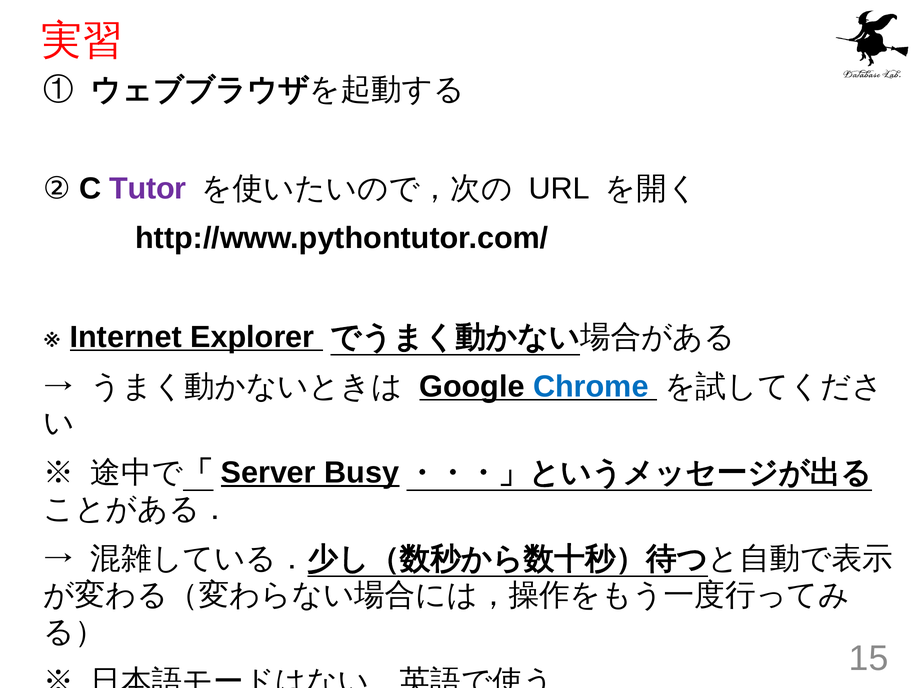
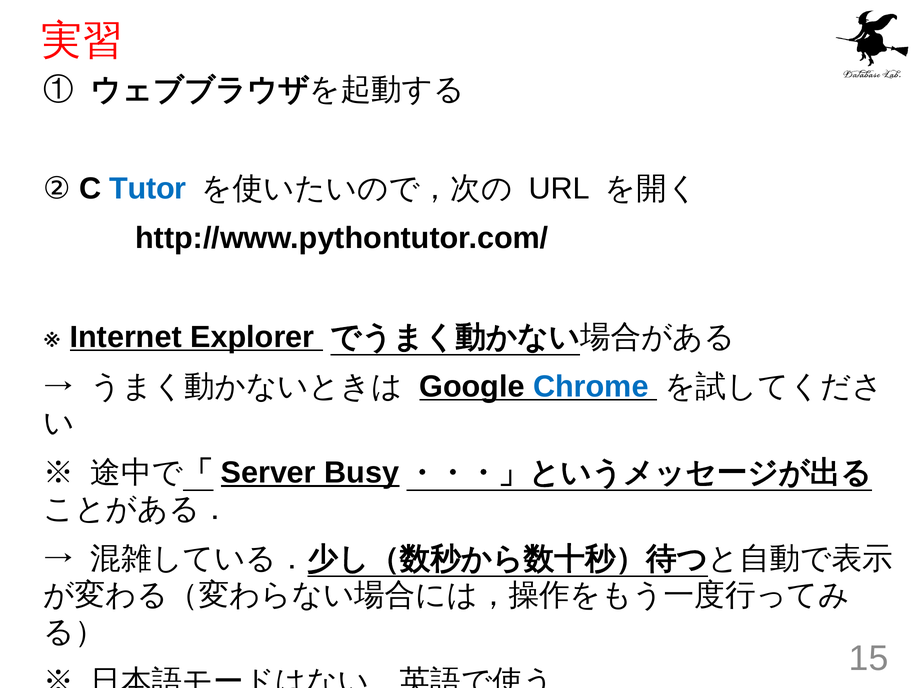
Tutor colour: purple -> blue (148, 189)
